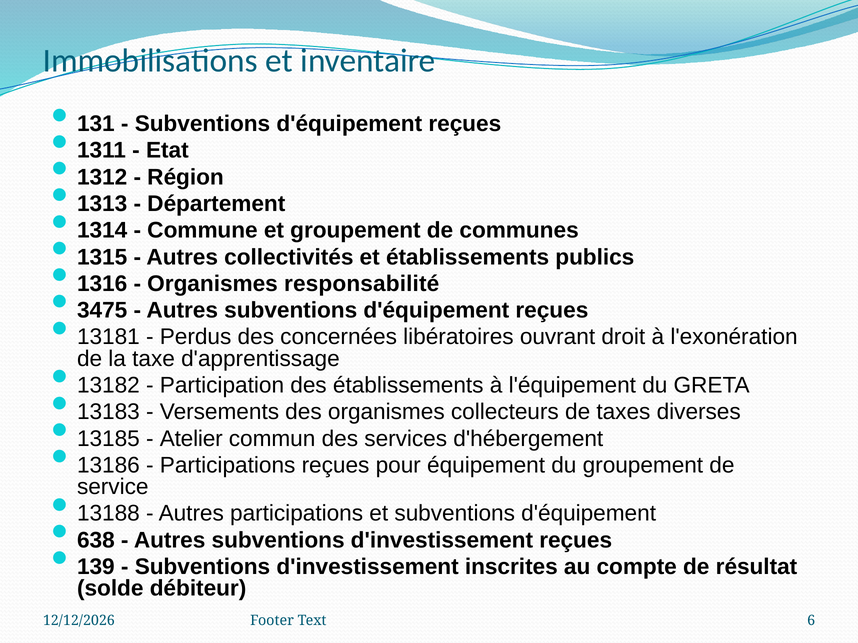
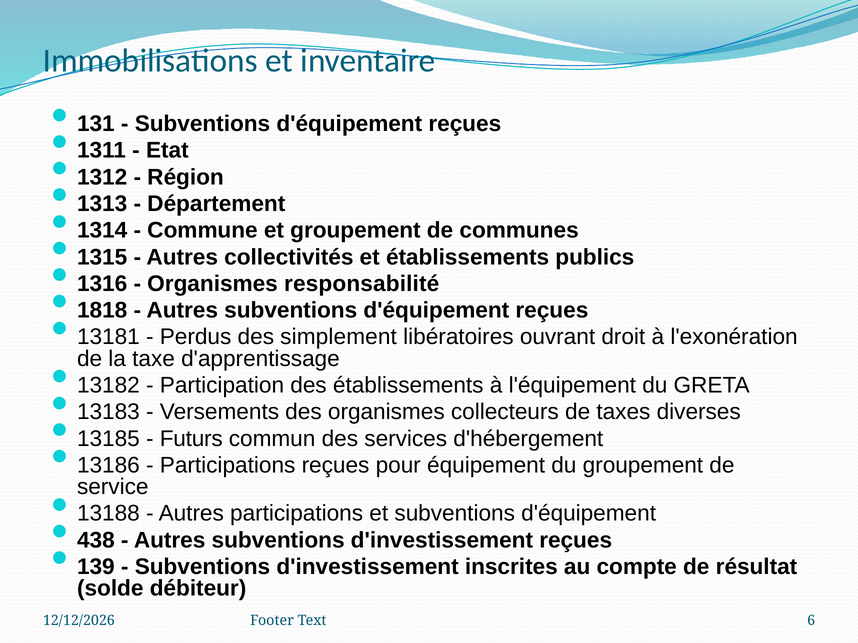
3475: 3475 -> 1818 (102, 311)
concernées: concernées -> simplement (339, 337)
Atelier: Atelier -> Futurs (191, 439)
638: 638 -> 438 (96, 541)
